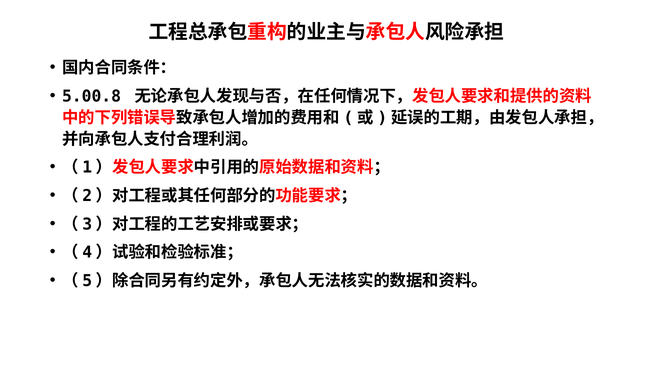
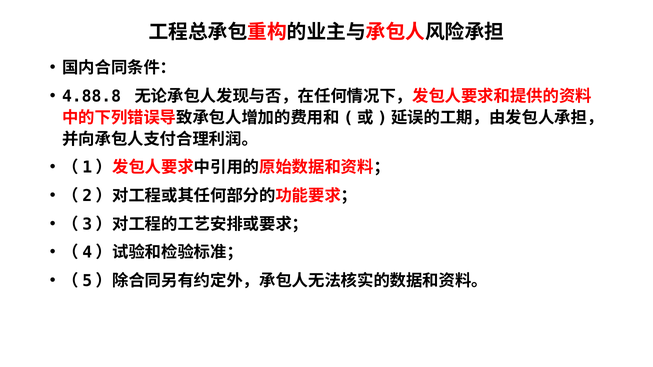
5.00.8: 5.00.8 -> 4.88.8 (92, 96)
